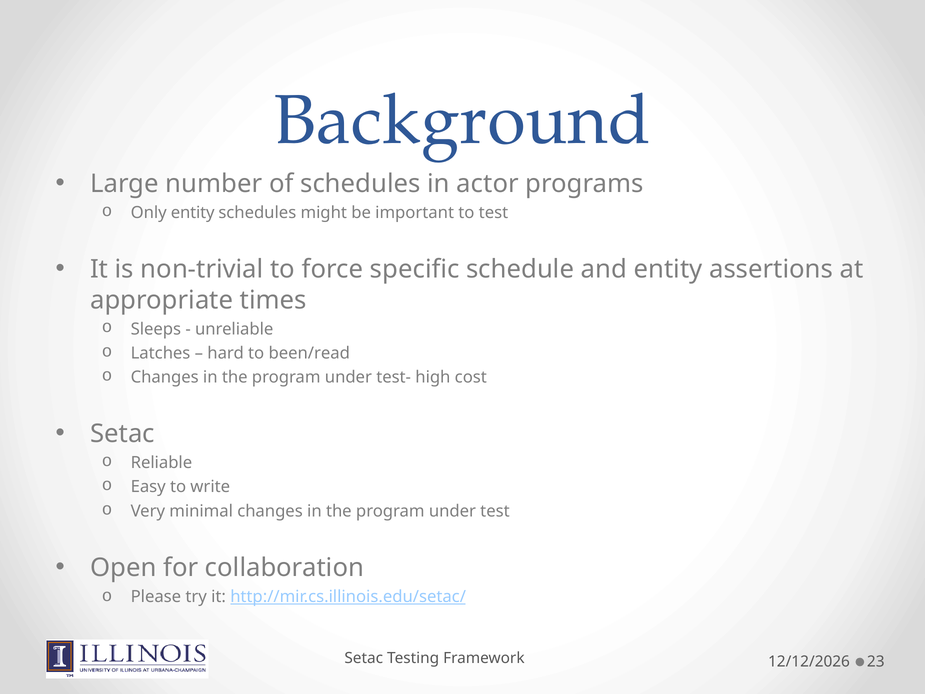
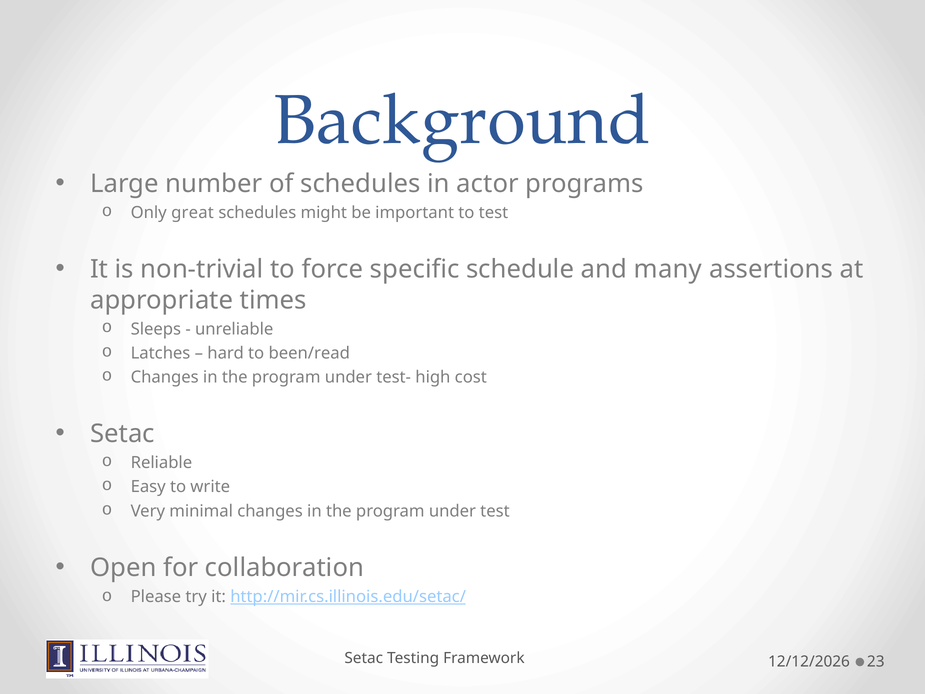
Only entity: entity -> great (193, 213)
and entity: entity -> many (668, 269)
